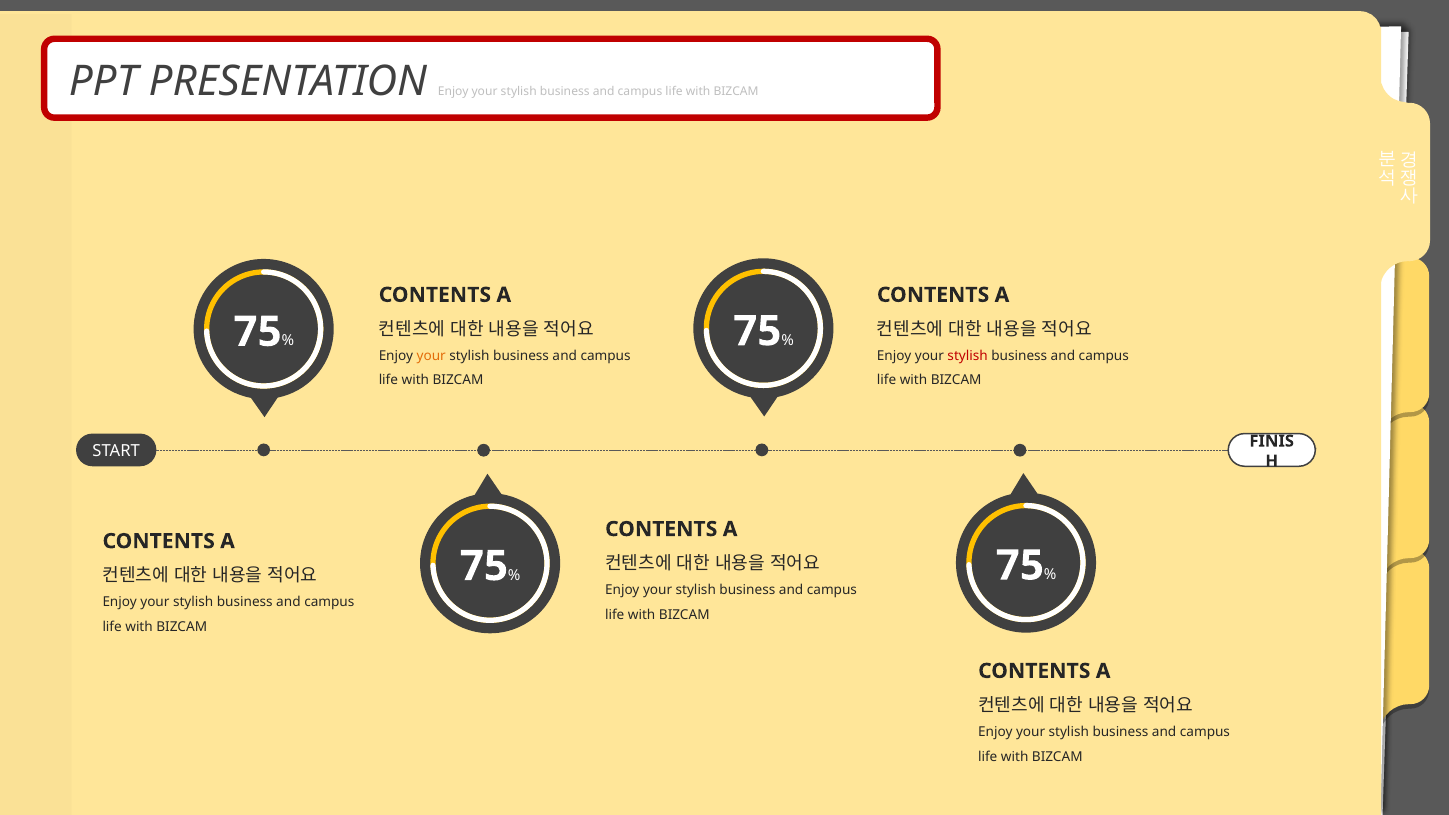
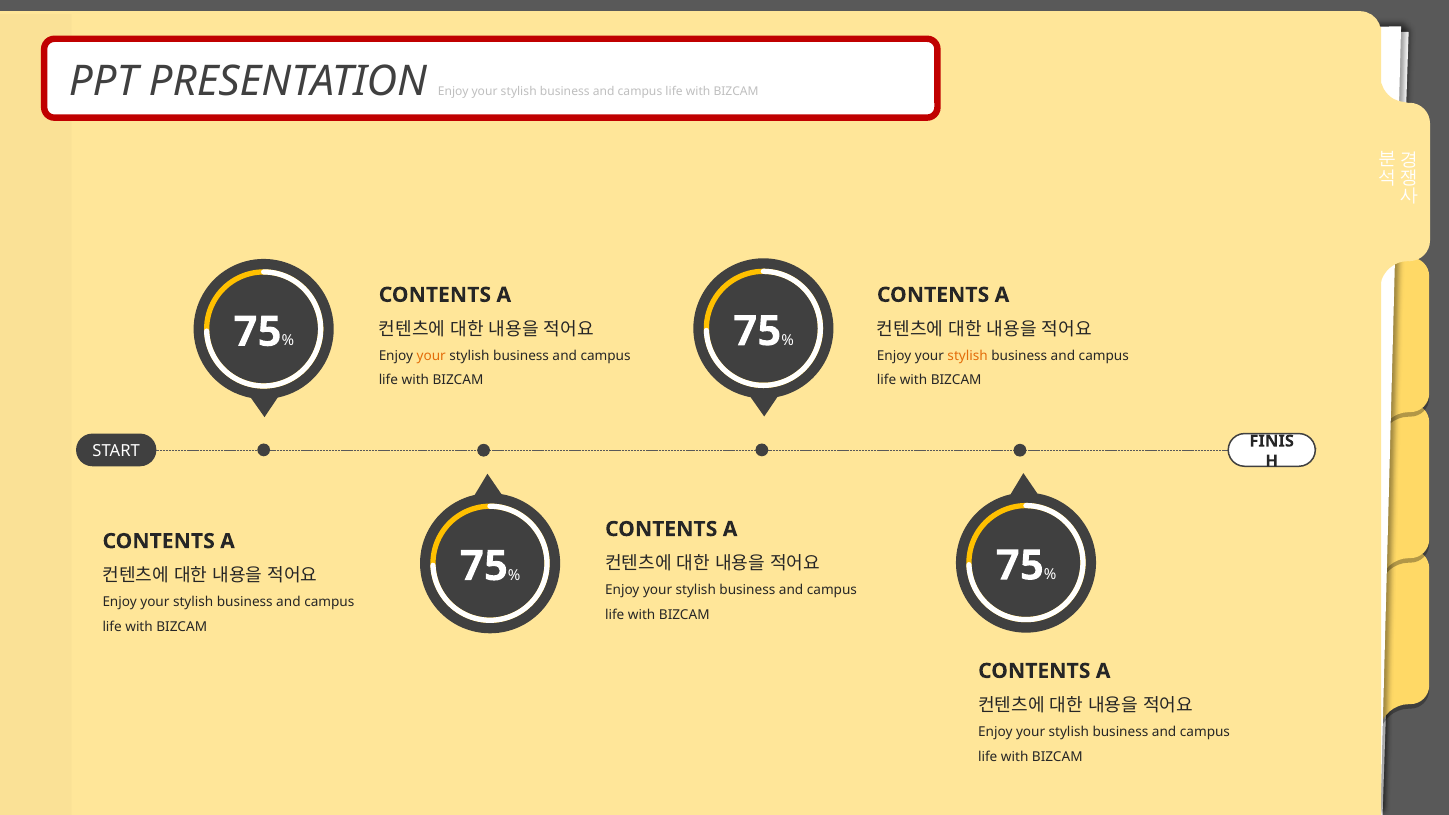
stylish colour: red -> orange (968, 356)
